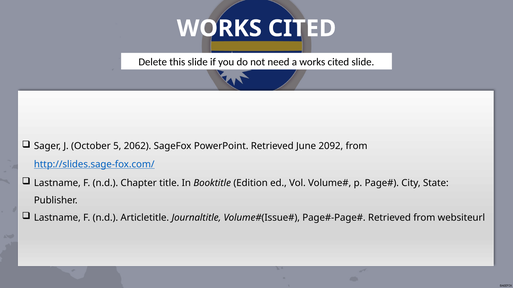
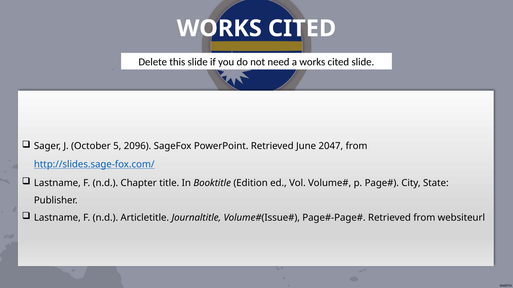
2062: 2062 -> 2096 (138, 146)
2092: 2092 -> 2047 (331, 146)
